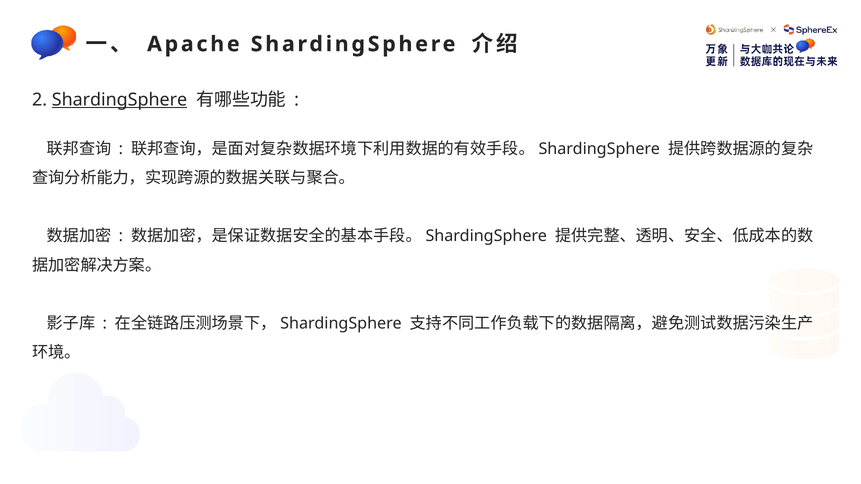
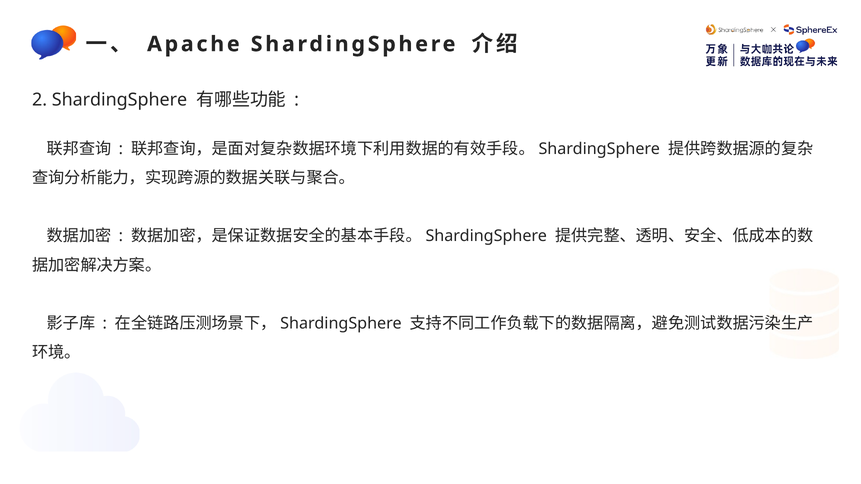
ShardingSphere underline: present -> none (120, 100)
